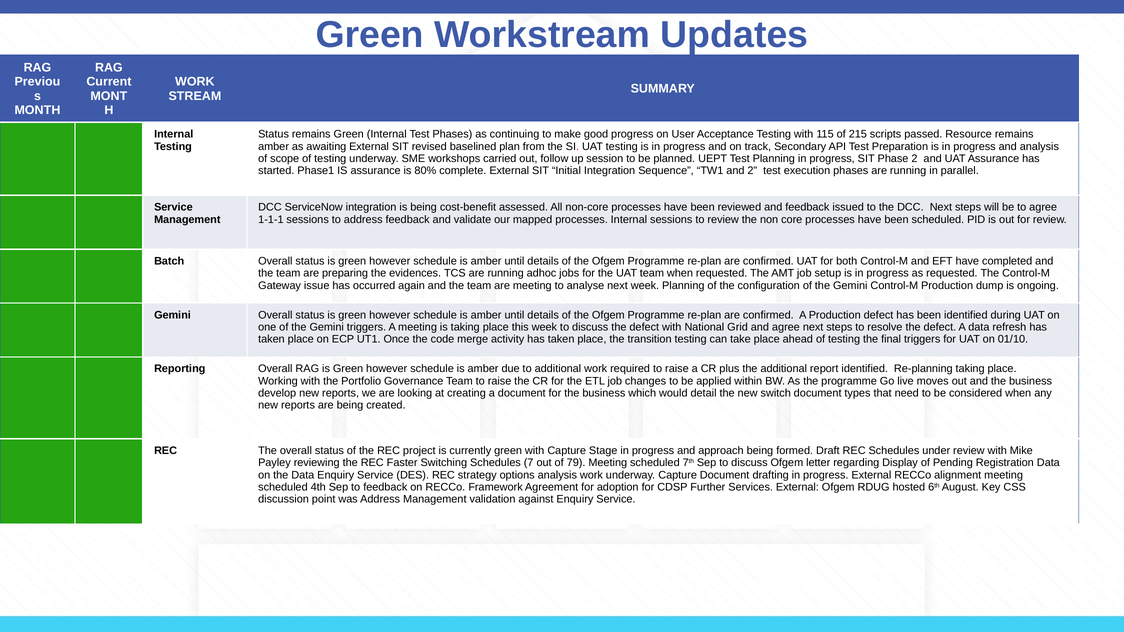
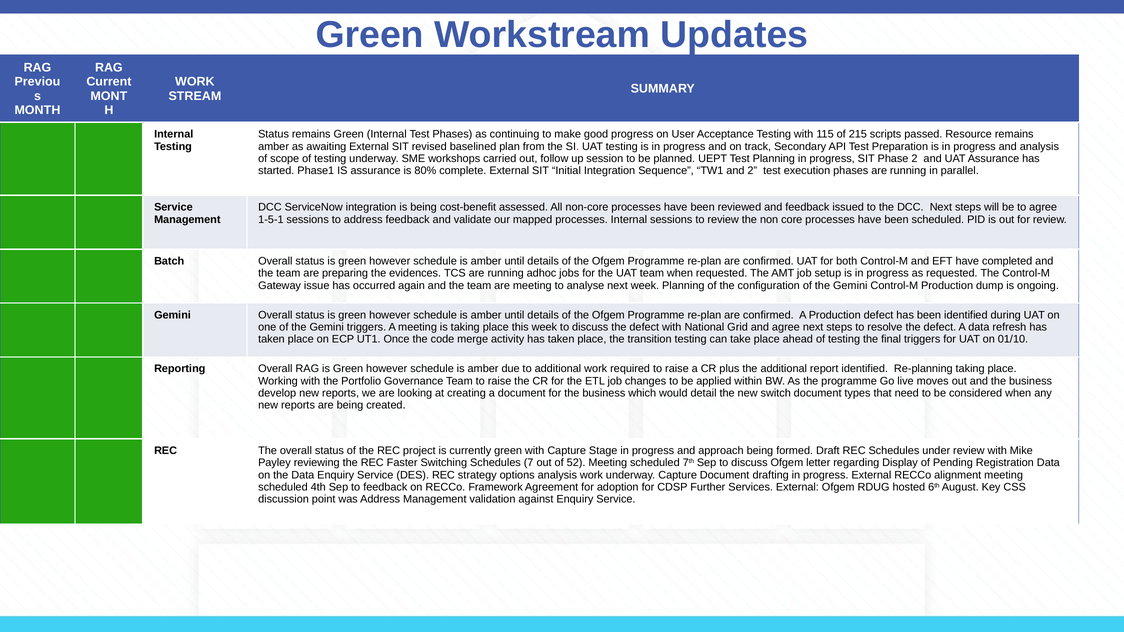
1-1-1: 1-1-1 -> 1-5-1 (271, 220)
79: 79 -> 52 (576, 463)
